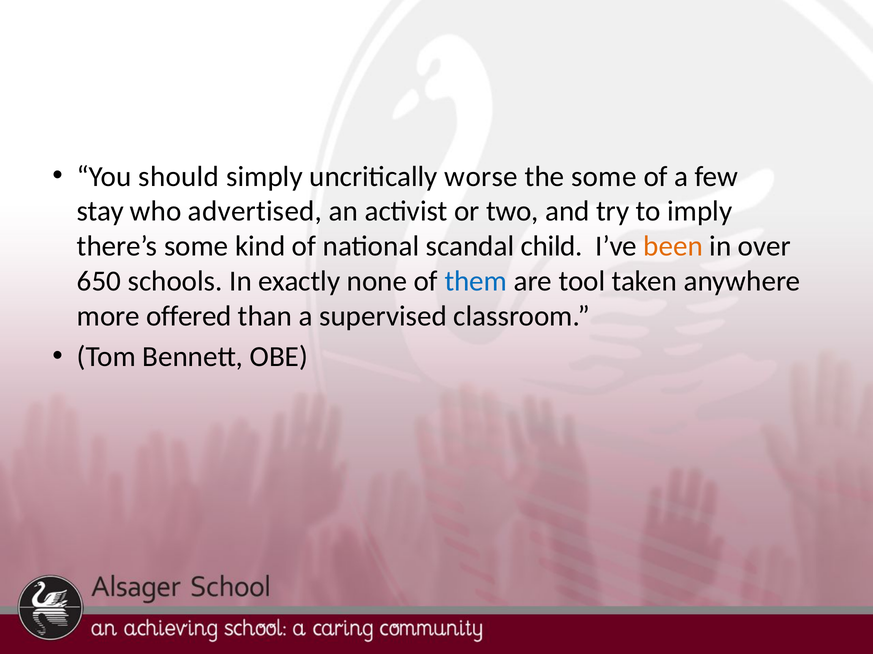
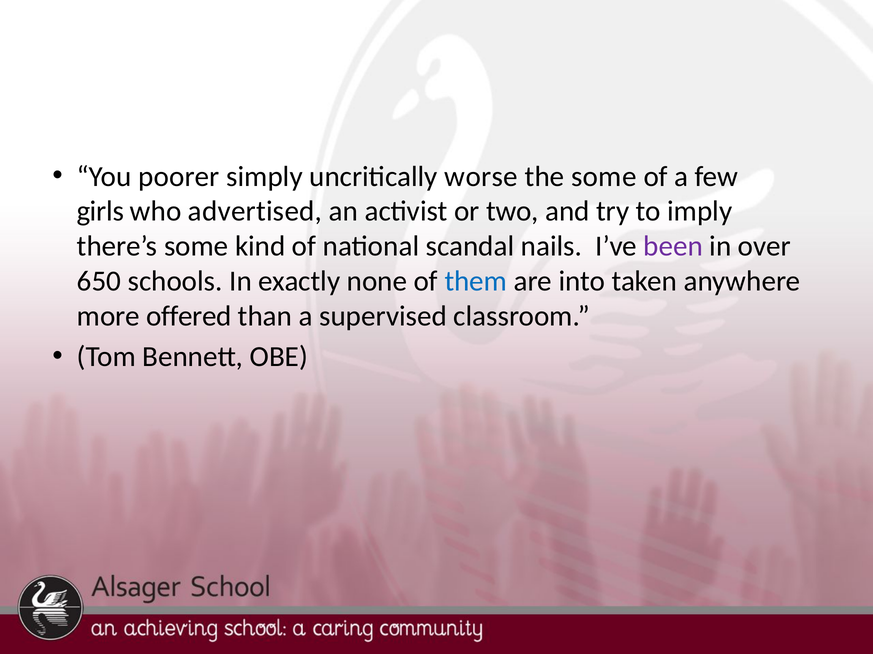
should: should -> poorer (179, 177)
stay: stay -> girls (100, 212)
child: child -> nails (552, 246)
been colour: orange -> purple (673, 246)
tool: tool -> into (582, 281)
